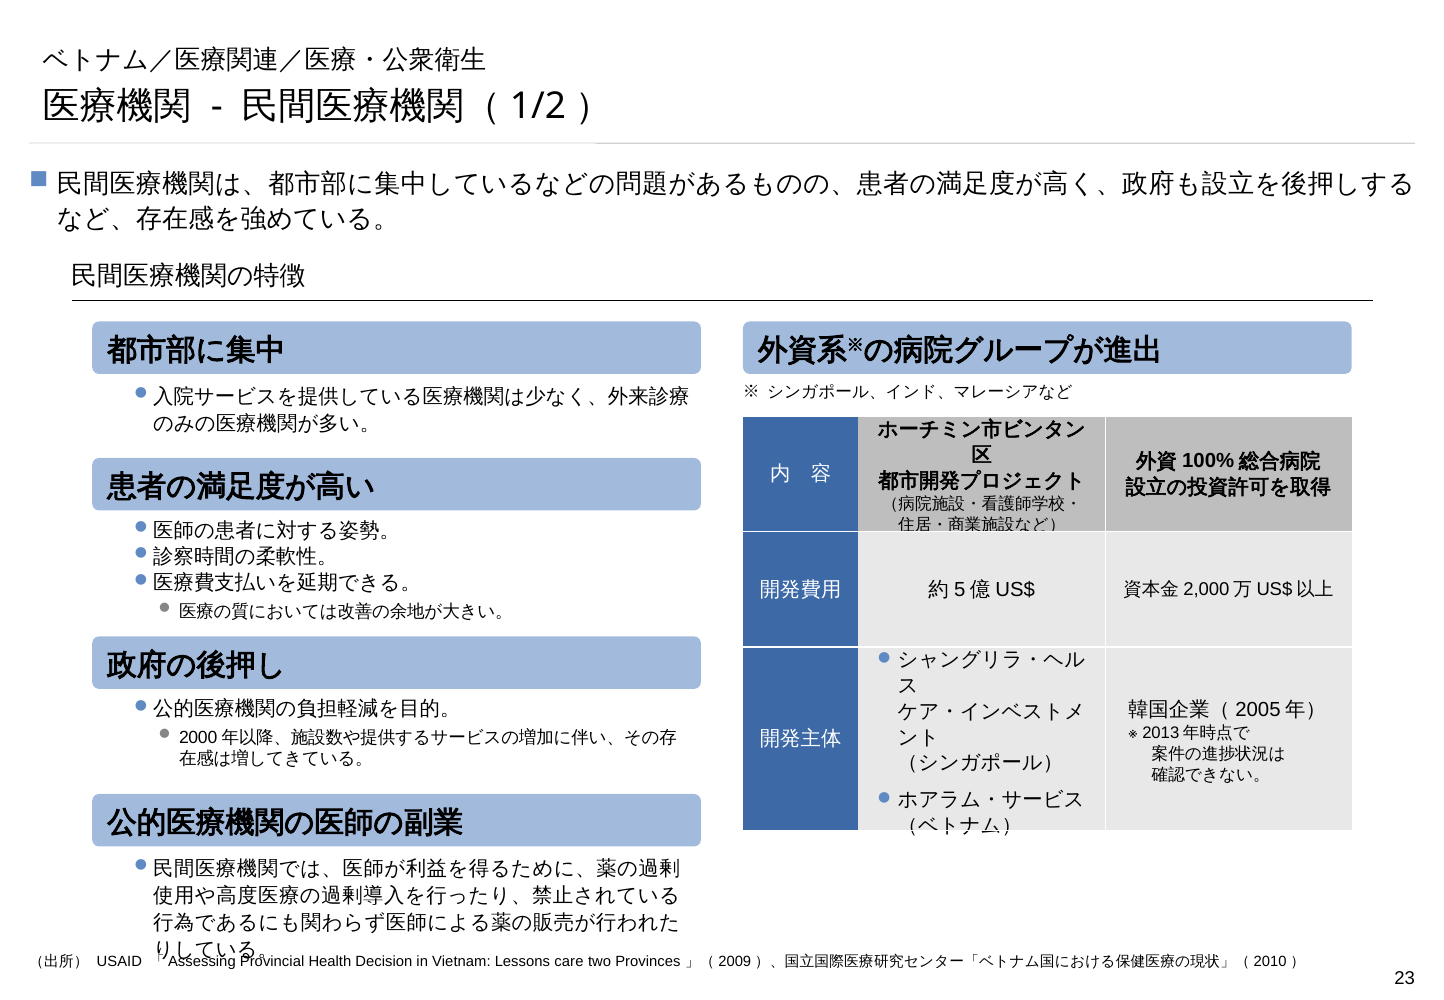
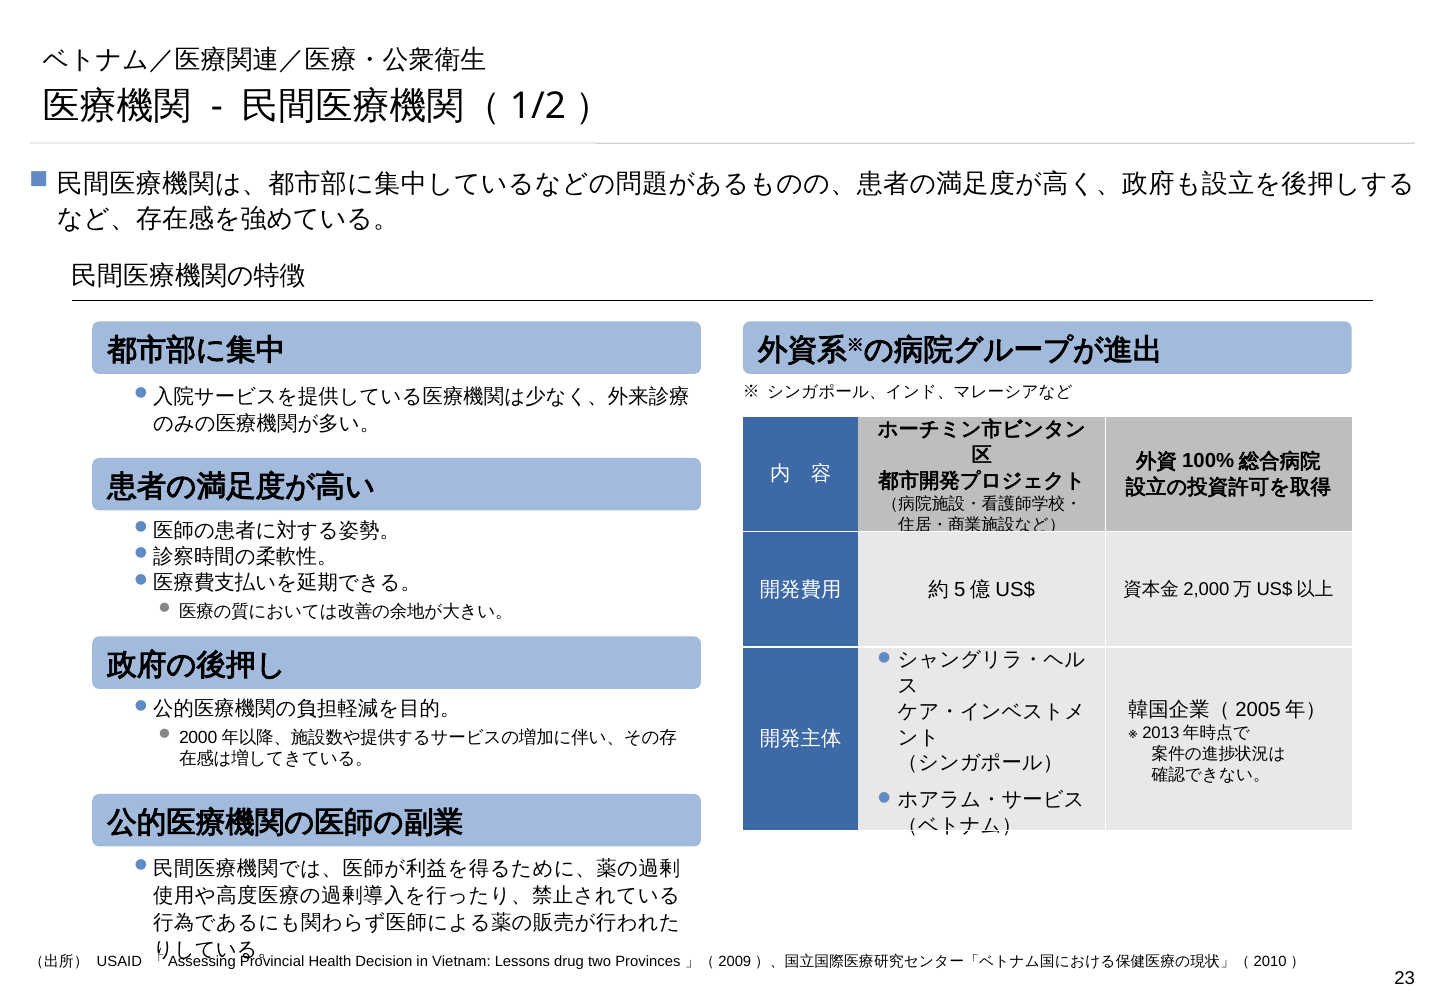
care: care -> drug (569, 961)
